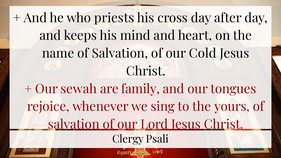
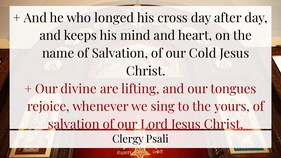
priests: priests -> longed (114, 18)
sewah: sewah -> divine (79, 89)
family: family -> lifting (140, 89)
